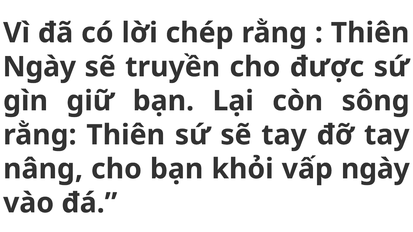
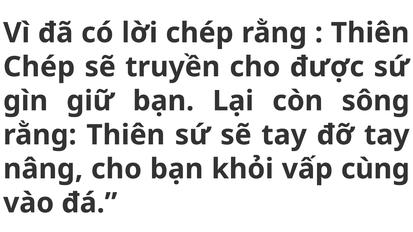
Ngày: Ngày -> Chép (39, 67)
vấp ngày: ngày -> cùng (375, 169)
